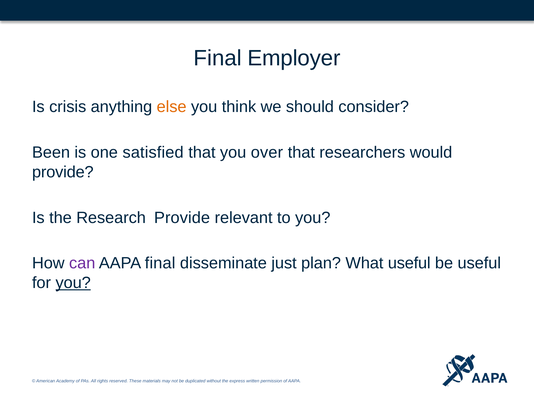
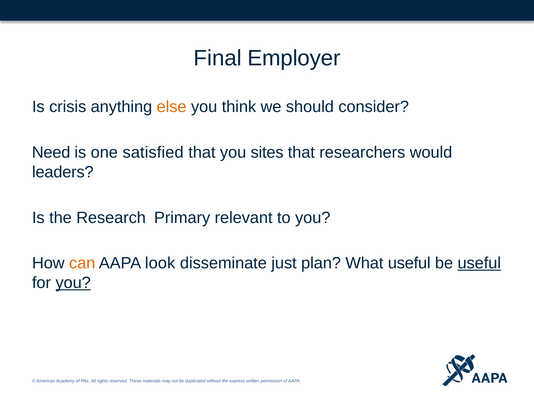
Been: Been -> Need (51, 153)
over: over -> sites (267, 153)
provide: provide -> leaders (63, 172)
Research Provide: Provide -> Primary (182, 218)
can colour: purple -> orange (82, 264)
final: final -> look (160, 264)
useful underline: none -> present (479, 264)
